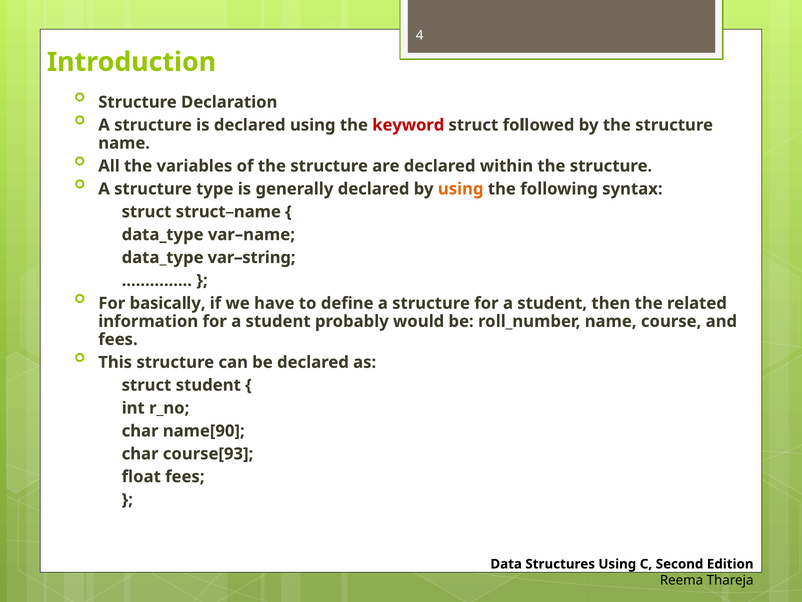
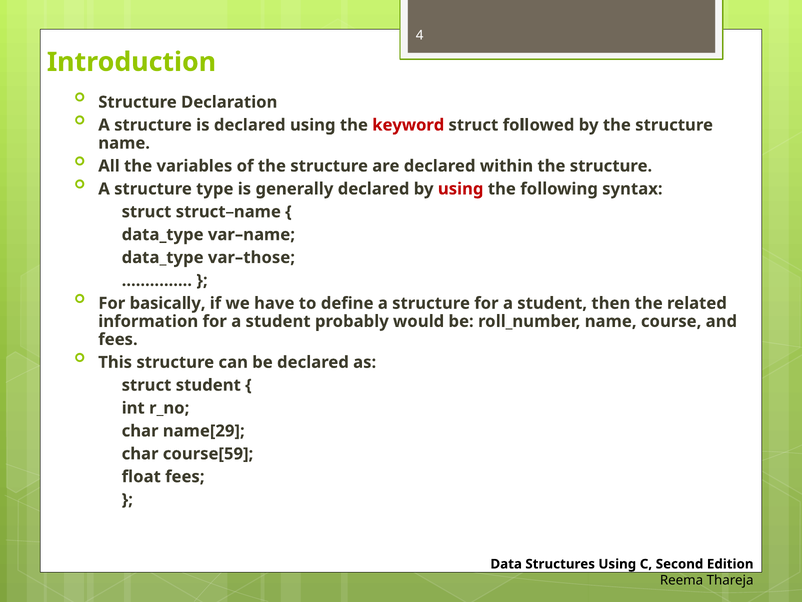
using colour: orange -> red (461, 189)
var–string: var–string -> var–those (251, 257)
name[90: name[90 -> name[29 (204, 431)
course[93: course[93 -> course[59 (208, 453)
